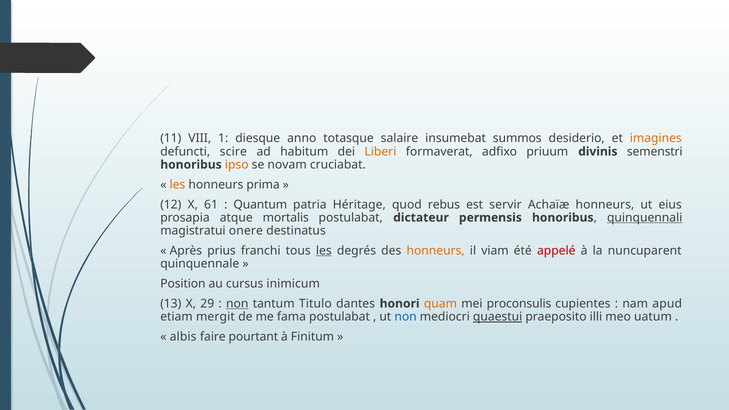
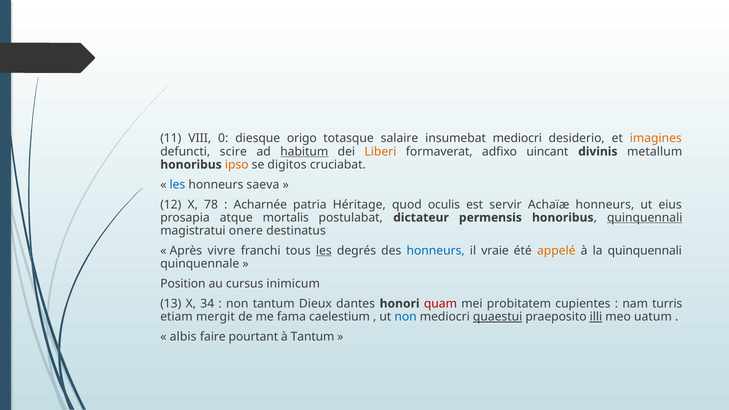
1: 1 -> 0 (223, 138)
anno: anno -> origo (302, 138)
insumebat summos: summos -> mediocri (517, 138)
habitum underline: none -> present (304, 152)
priuum: priuum -> uincant (547, 152)
semenstri: semenstri -> metallum (655, 152)
novam: novam -> digitos (287, 165)
les colour: orange -> blue (177, 185)
prima: prima -> saeva (263, 185)
61: 61 -> 78 (211, 205)
Quantum: Quantum -> Acharnée (260, 205)
rebus: rebus -> oculis (444, 205)
prius: prius -> vivre (221, 251)
honneurs colour: orange -> blue (436, 251)
viam: viam -> vraie (495, 251)
appelé colour: red -> orange (556, 251)
la nuncuparent: nuncuparent -> quinquennali (645, 251)
29: 29 -> 34 (207, 304)
non underline: present -> none (237, 304)
Titulo: Titulo -> Dieux (315, 304)
quam colour: orange -> red (440, 304)
proconsulis: proconsulis -> probitatem (519, 304)
apud: apud -> turris (667, 304)
fama postulabat: postulabat -> caelestium (340, 317)
illi underline: none -> present (596, 317)
à Finitum: Finitum -> Tantum (313, 337)
